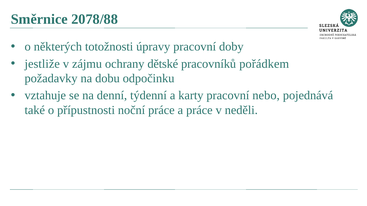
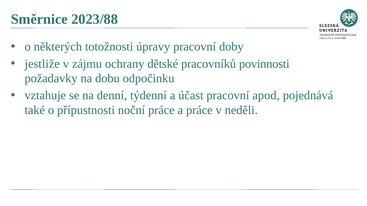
2078/88: 2078/88 -> 2023/88 (95, 19)
pořádkem: pořádkem -> povinnosti (264, 64)
karty: karty -> účast (191, 96)
nebo: nebo -> apod (266, 96)
